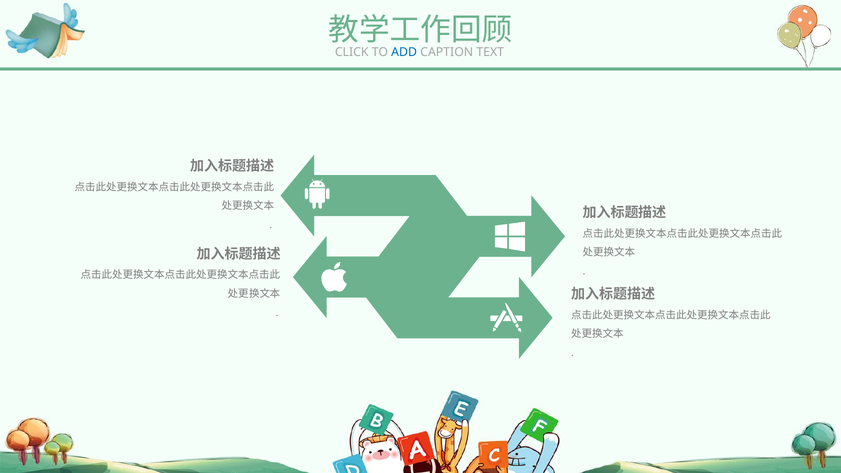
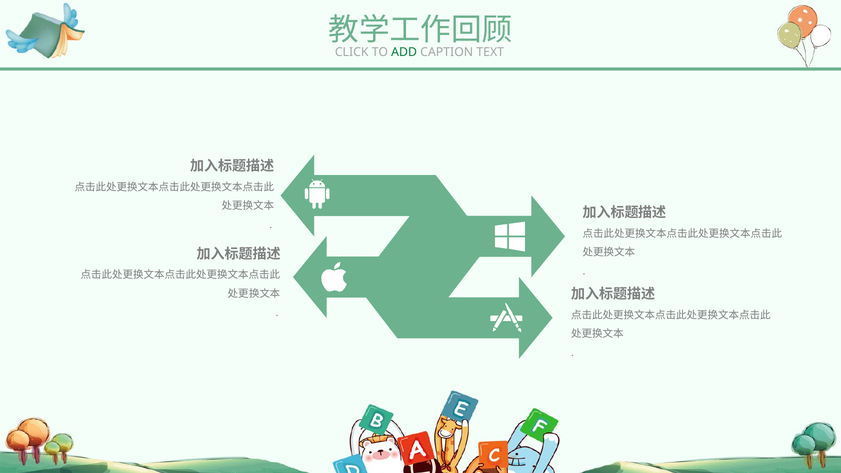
ADD colour: blue -> green (404, 52)
